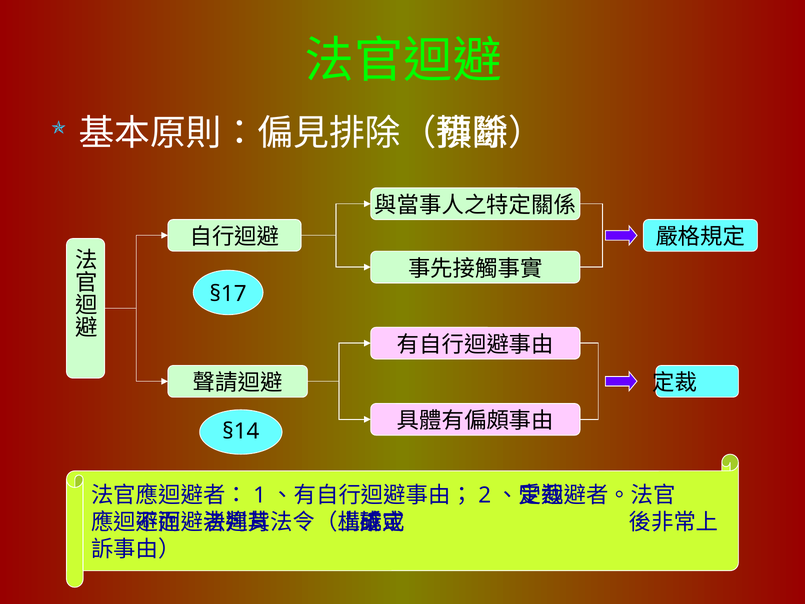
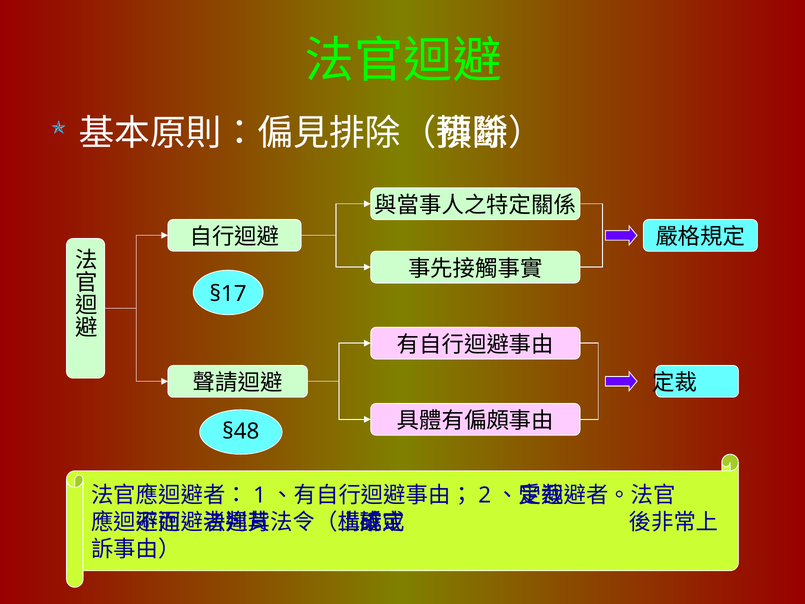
§14: §14 -> §48 (241, 431)
